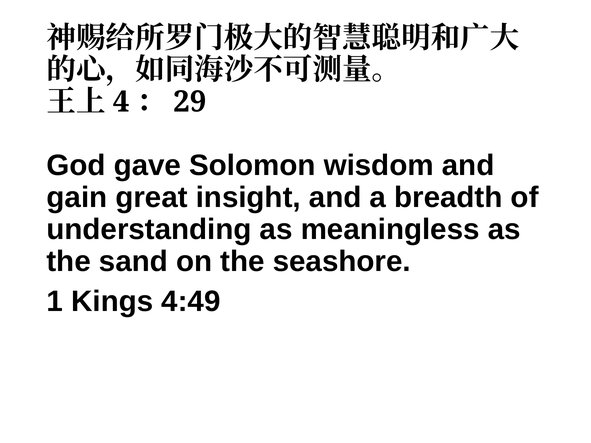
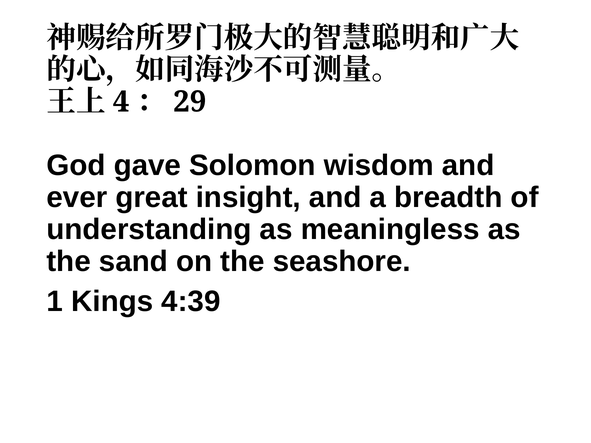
gain: gain -> ever (77, 198)
4:49: 4:49 -> 4:39 (191, 302)
